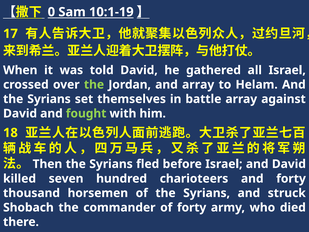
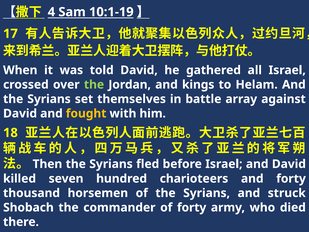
0: 0 -> 4 (51, 12)
and array: array -> kings (198, 85)
fought colour: light green -> yellow (86, 113)
